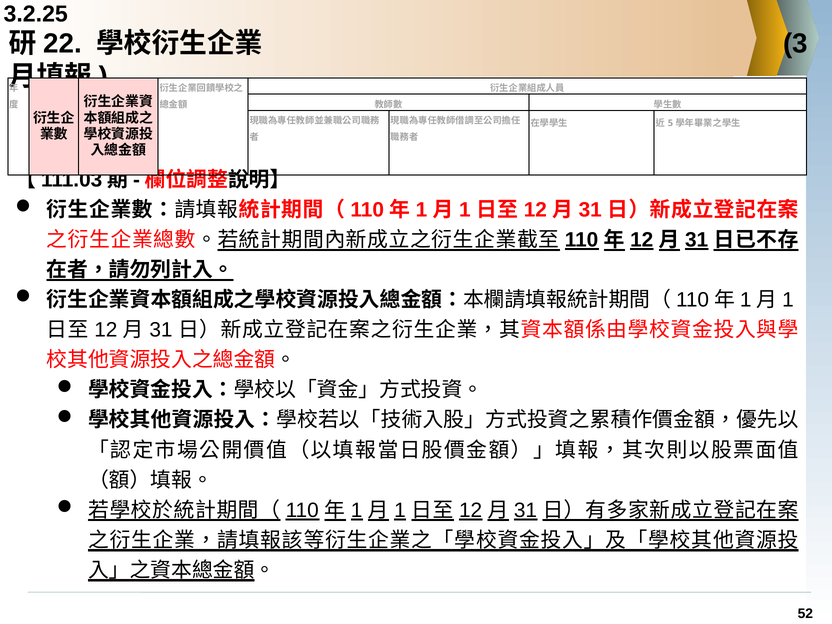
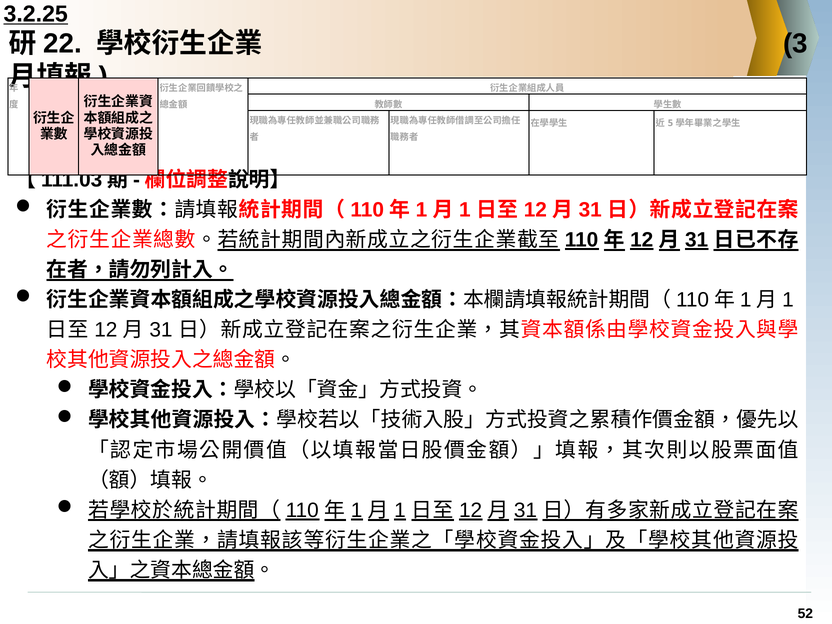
3.2.25 underline: none -> present (36, 14)
